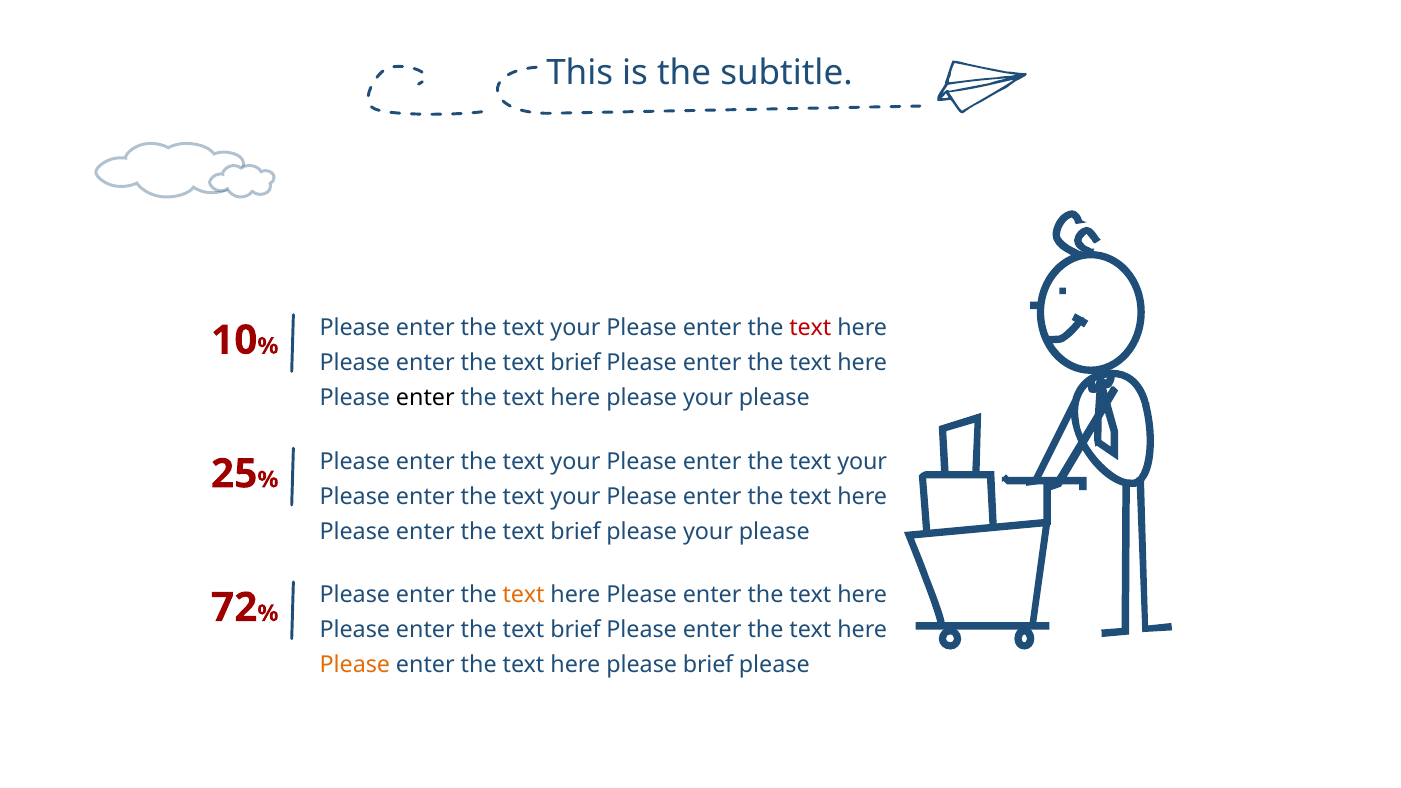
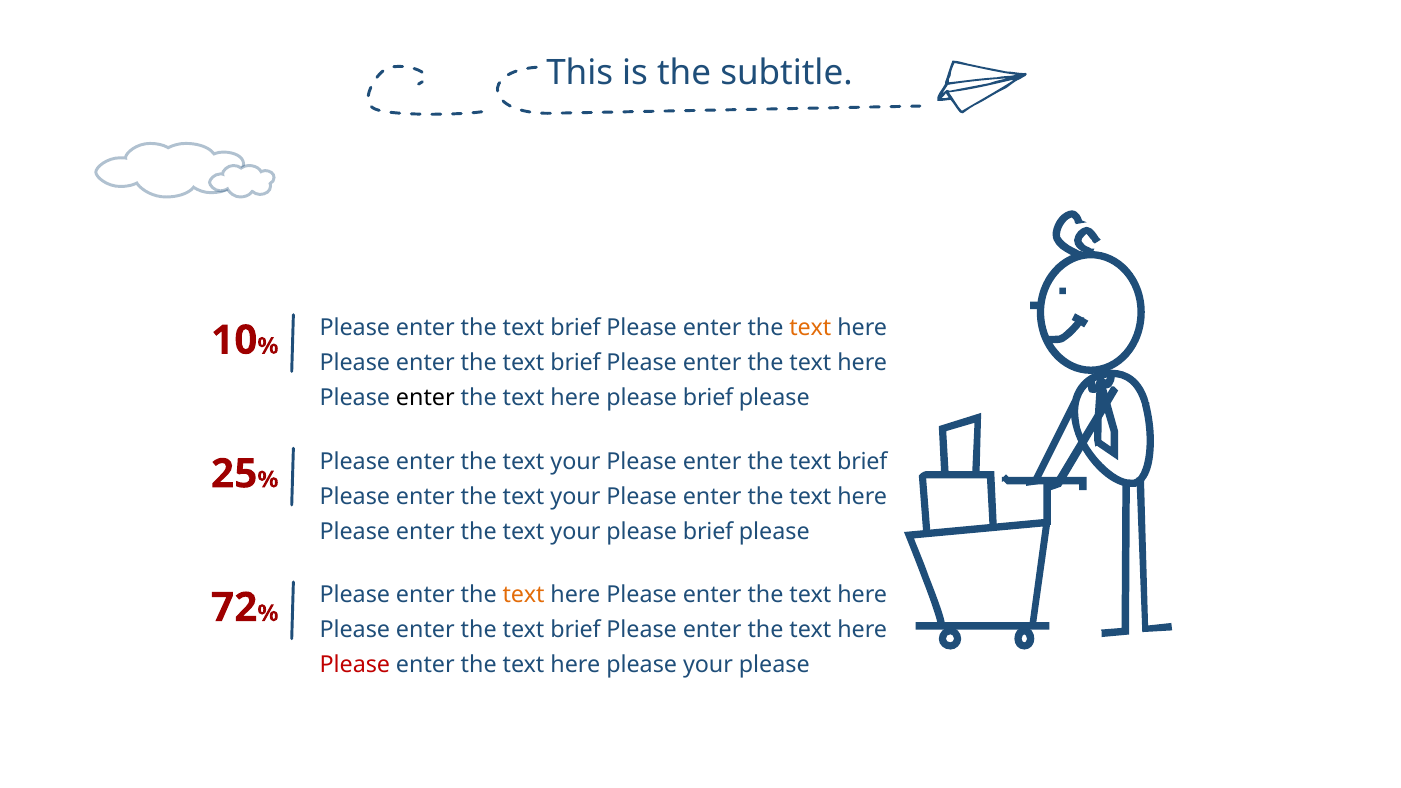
your: your -> brief (576, 328)
text colour: red -> orange (810, 328)
here please your: your -> brief (708, 398)
your: your -> brief (862, 461)
brief: brief -> your (575, 531)
your: your -> brief (708, 531)
Please colour: orange -> red (355, 665)
please brief: brief -> your (708, 665)
